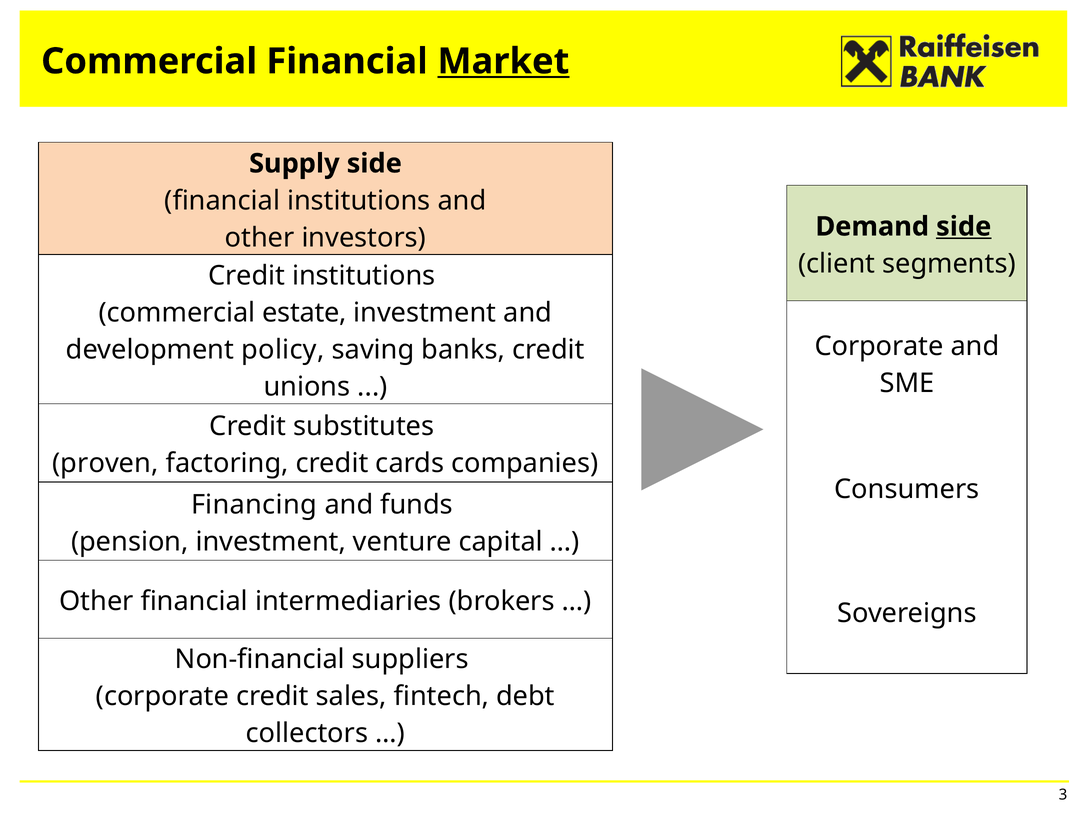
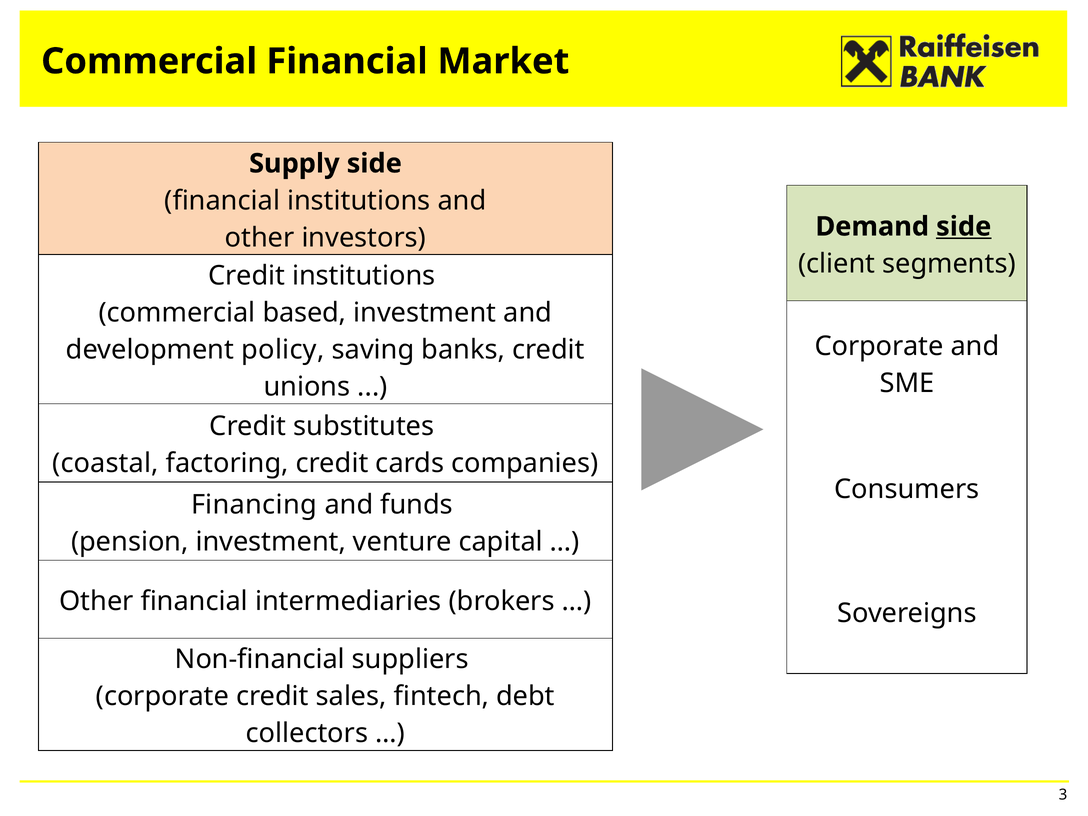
Market underline: present -> none (503, 61)
estate: estate -> based (304, 313)
proven: proven -> coastal (105, 463)
